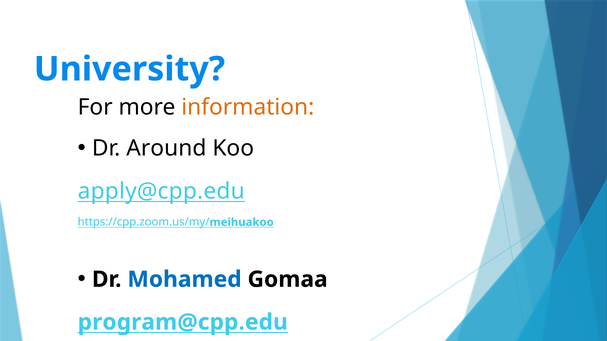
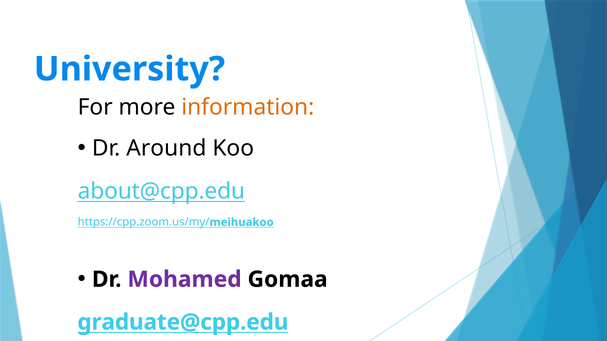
apply@cpp.edu: apply@cpp.edu -> about@cpp.edu (161, 191)
Mohamed colour: blue -> purple (185, 280)
program@cpp.edu: program@cpp.edu -> graduate@cpp.edu (183, 323)
